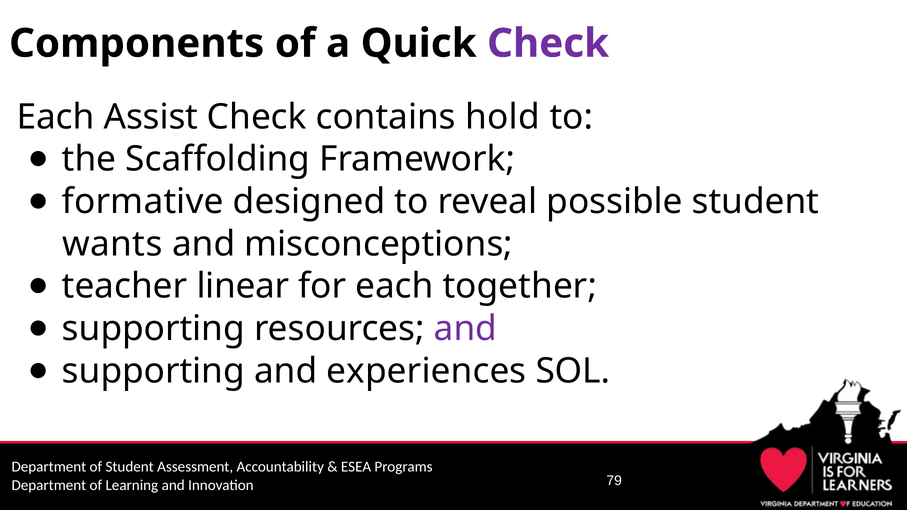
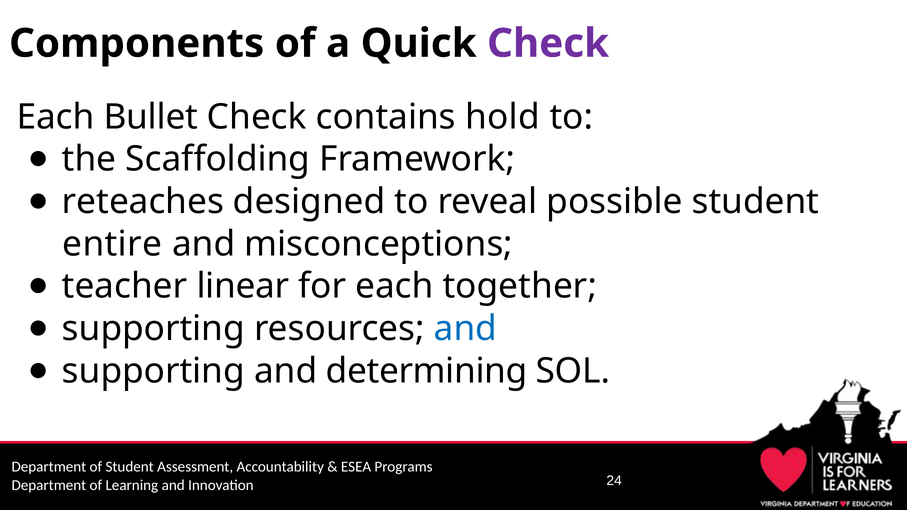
Assist: Assist -> Bullet (151, 117)
formative: formative -> reteaches (143, 202)
wants: wants -> entire (112, 244)
and colour: purple -> blue (465, 329)
experiences: experiences -> determining (427, 371)
79: 79 -> 24 (614, 481)
